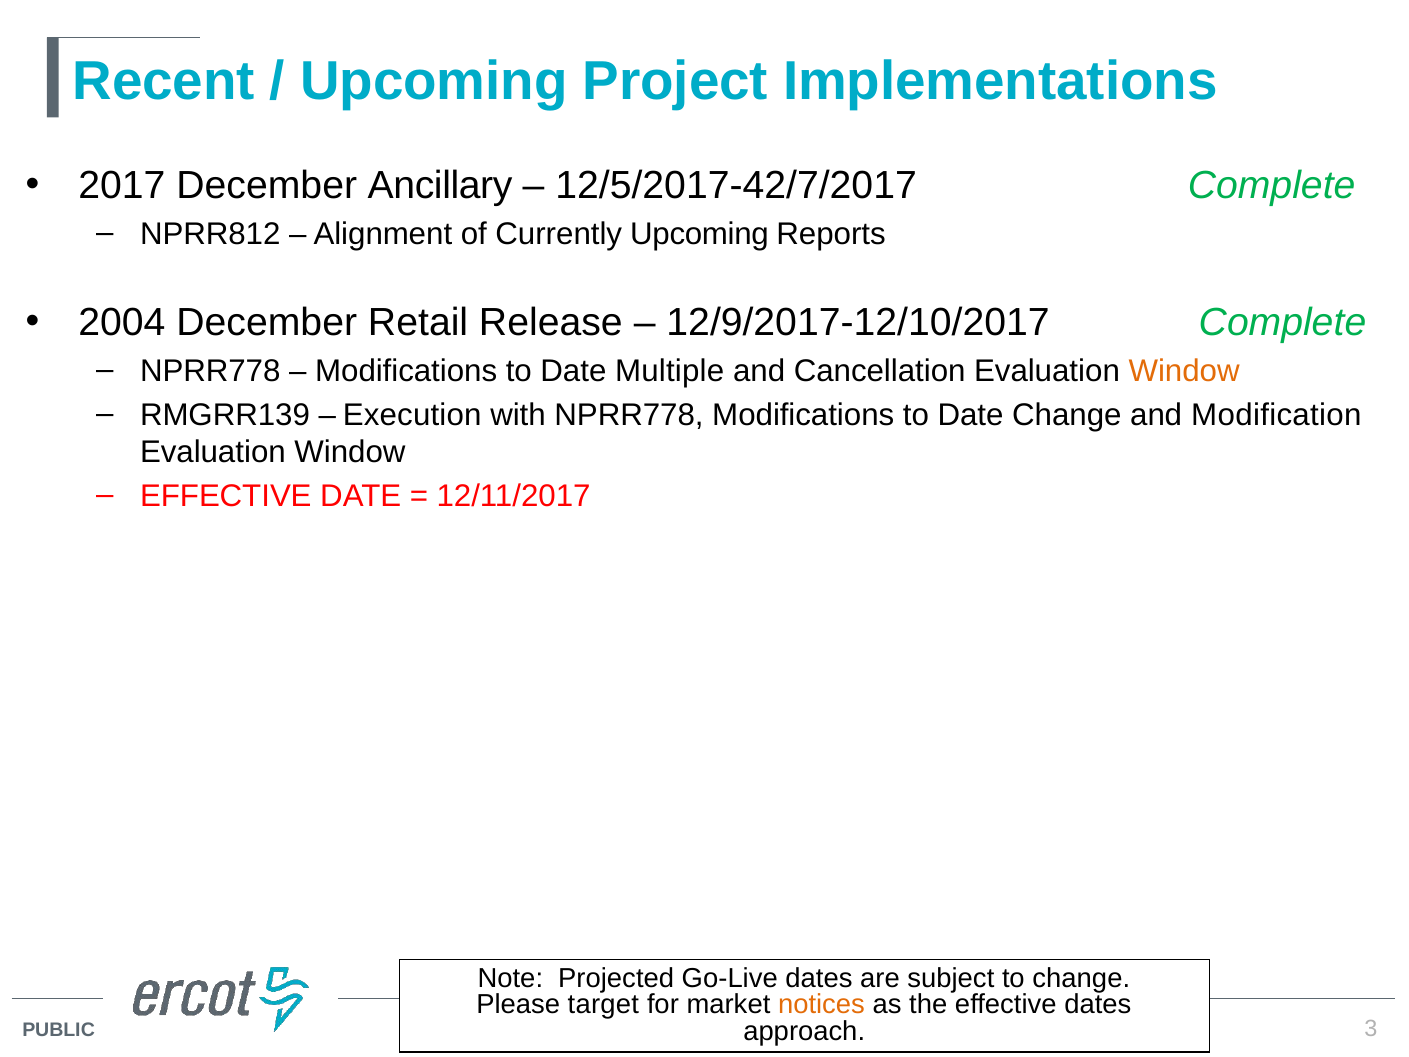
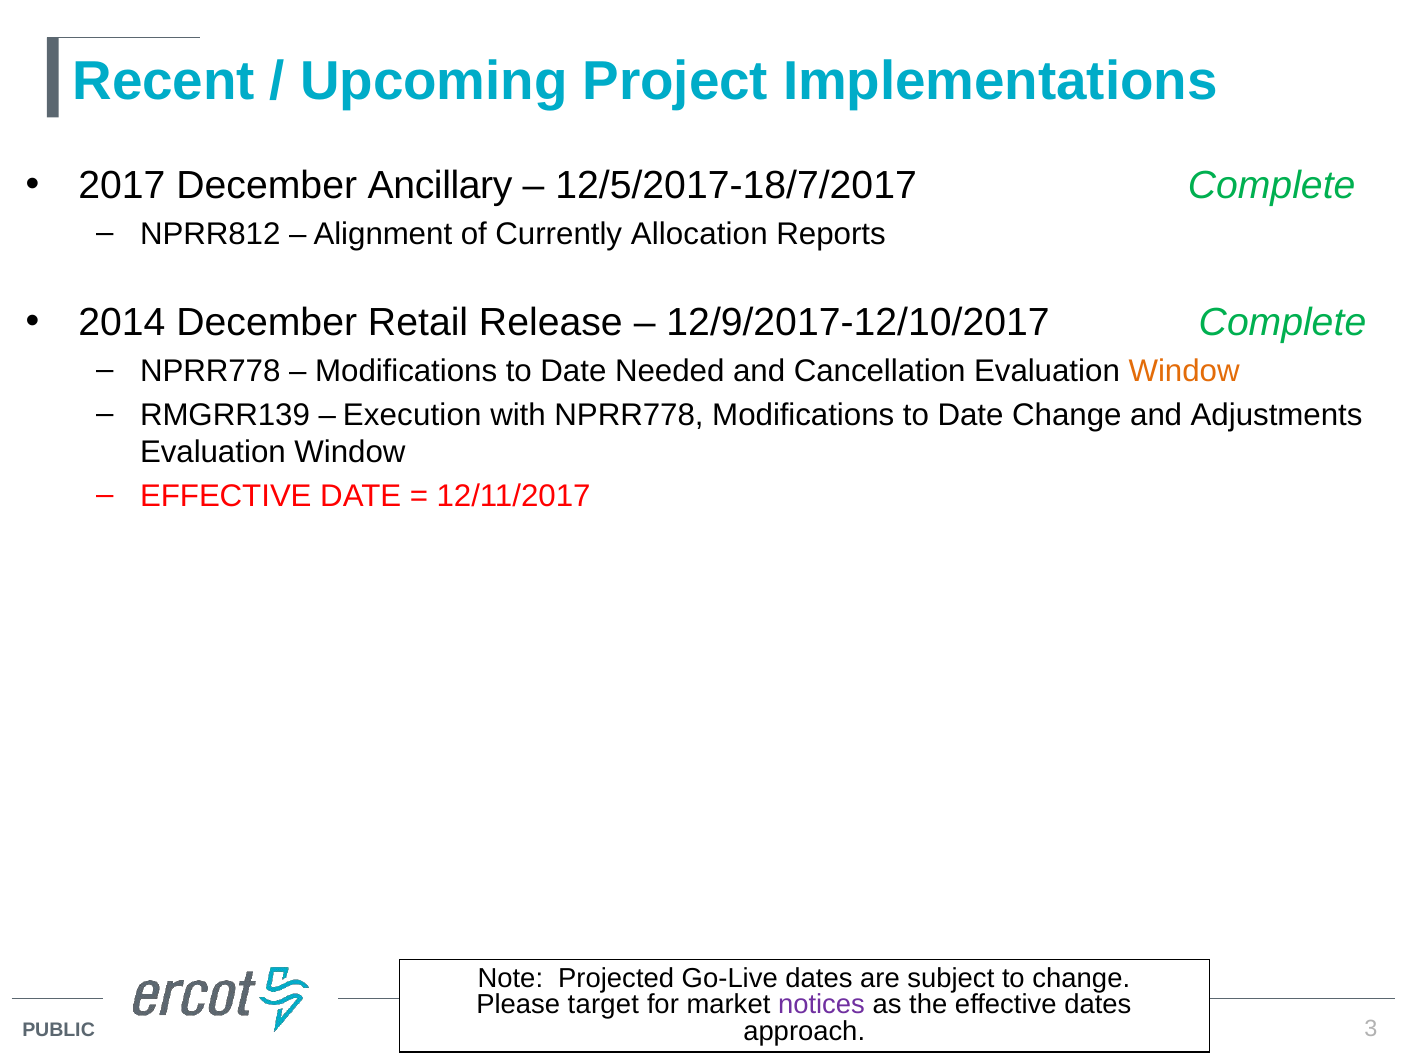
12/5/2017-42/7/2017: 12/5/2017-42/7/2017 -> 12/5/2017-18/7/2017 (736, 186)
Currently Upcoming: Upcoming -> Allocation (699, 234)
2004: 2004 -> 2014 (122, 323)
Multiple: Multiple -> Needed (670, 371)
Modification: Modification -> Adjustments (1277, 415)
notices colour: orange -> purple (821, 1004)
